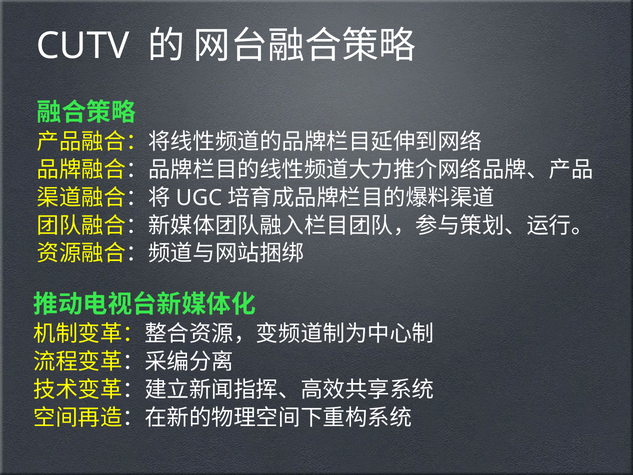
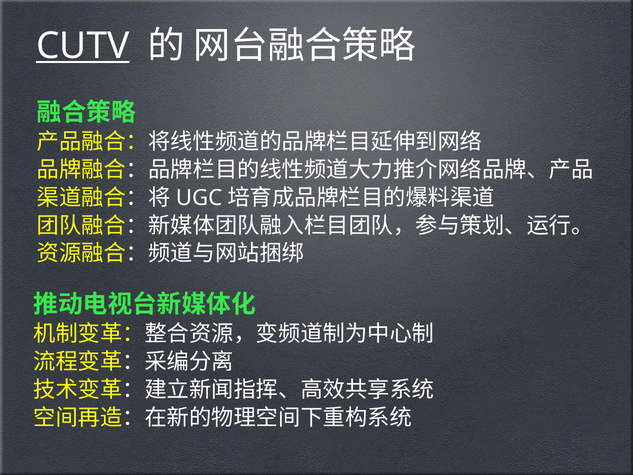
CUTV underline: none -> present (83, 46)
